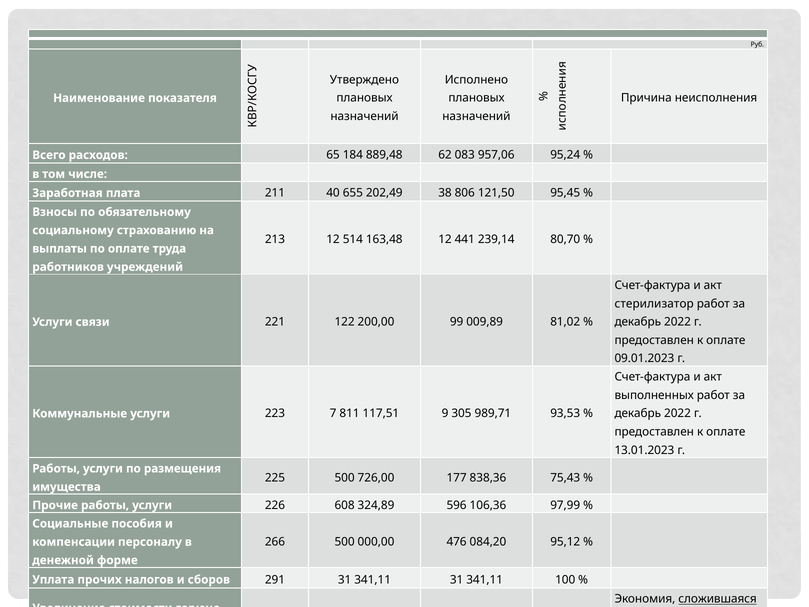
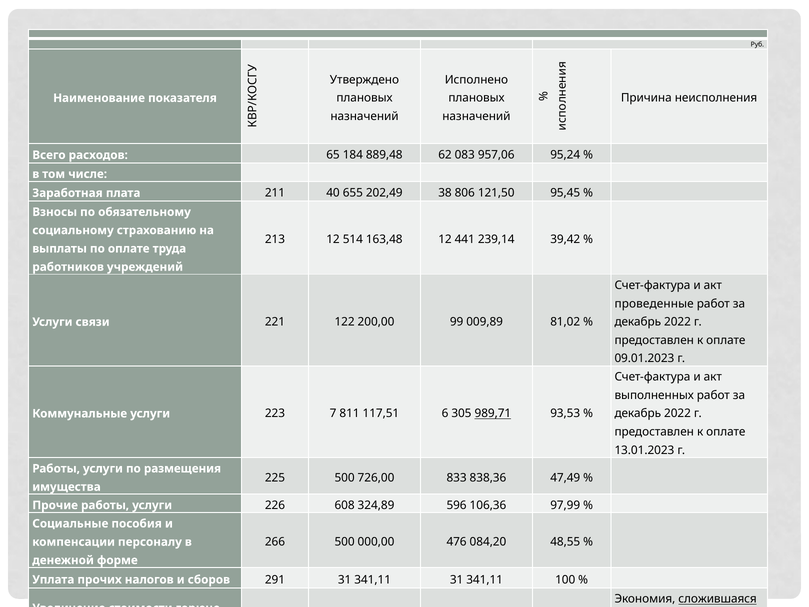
80,70: 80,70 -> 39,42 (565, 239)
стерилизатор: стерилизатор -> проведенные (654, 303)
9: 9 -> 6 (445, 413)
989,71 underline: none -> present (493, 413)
177: 177 -> 833 (457, 478)
75,43: 75,43 -> 47,49 (565, 478)
95,12: 95,12 -> 48,55 (565, 542)
